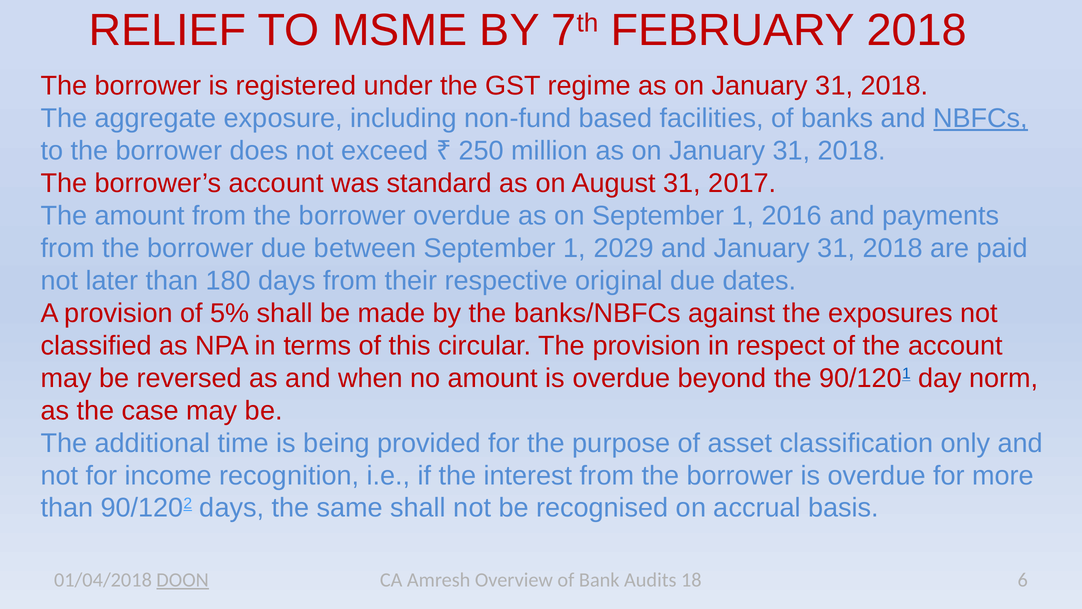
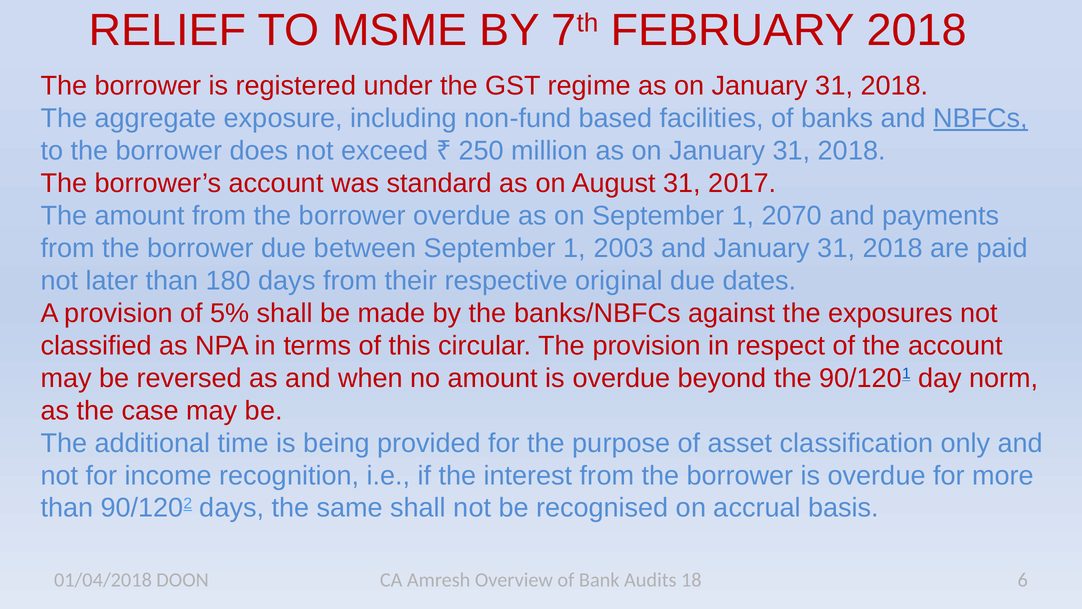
2016: 2016 -> 2070 (792, 216)
2029: 2029 -> 2003 (624, 248)
DOON underline: present -> none (183, 580)
